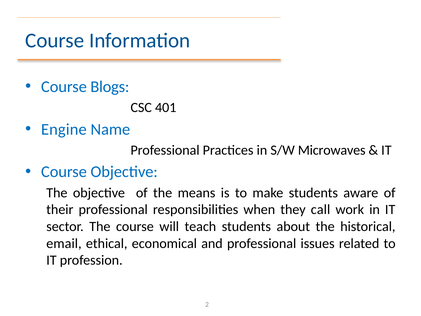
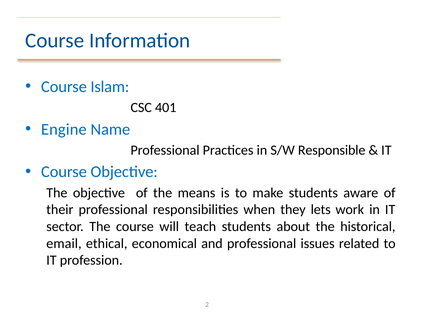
Blogs: Blogs -> Islam (110, 87)
Microwaves: Microwaves -> Responsible (332, 150)
call: call -> lets (321, 209)
